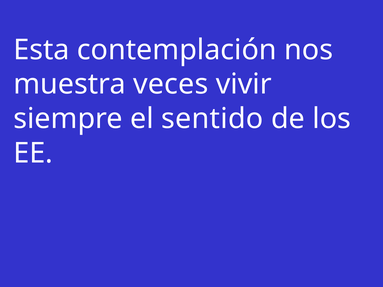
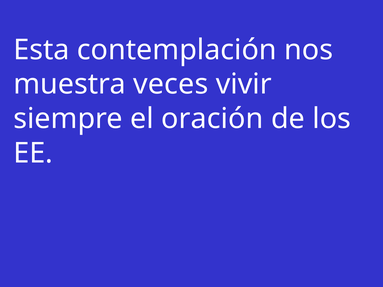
sentido: sentido -> oración (212, 119)
